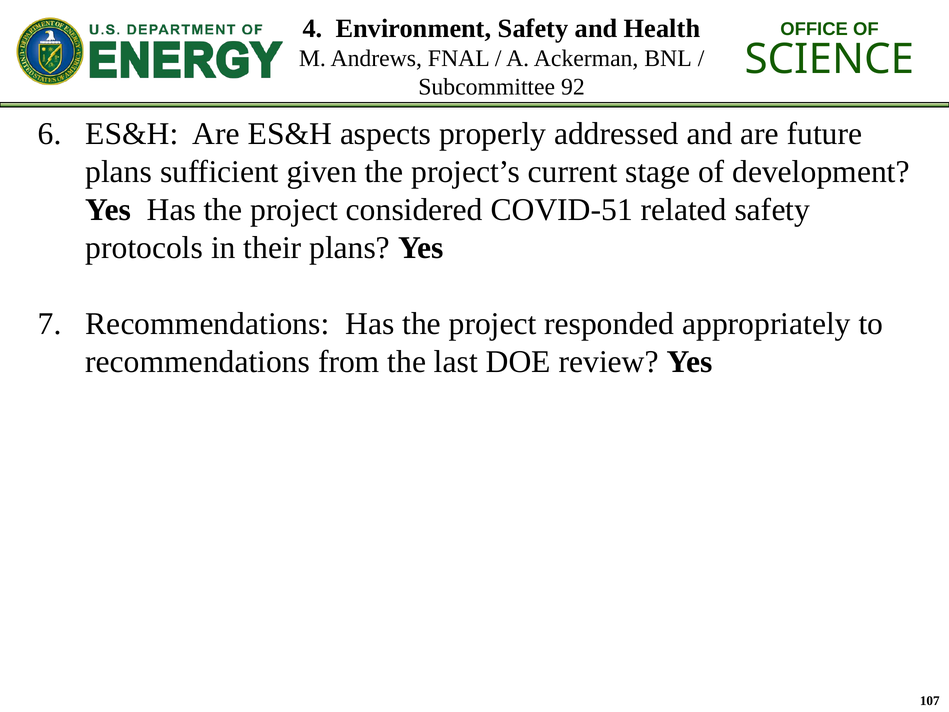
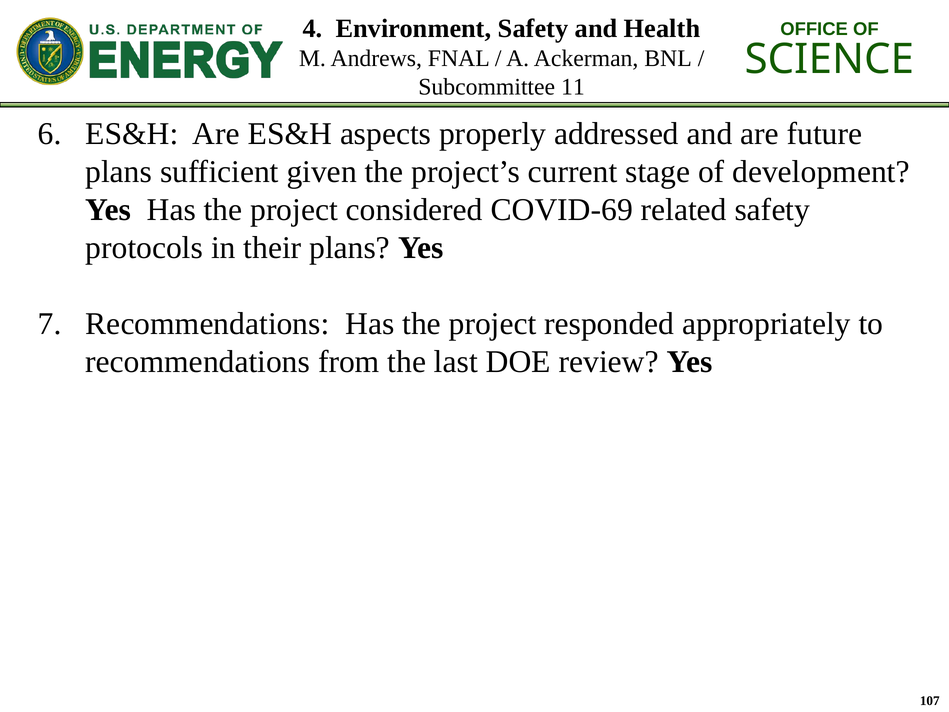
92: 92 -> 11 (573, 87)
COVID-51: COVID-51 -> COVID-69 (562, 210)
